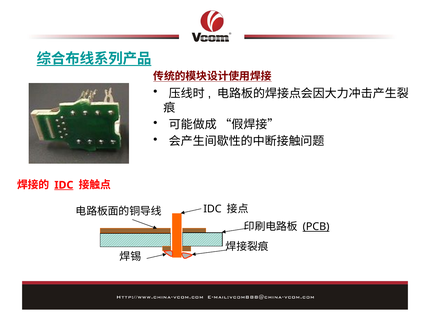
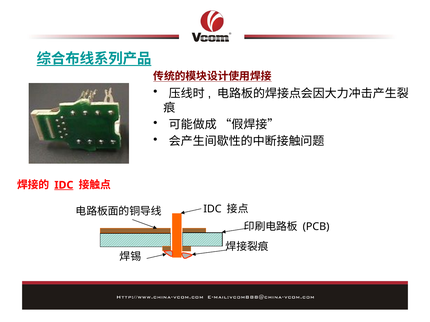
PCB underline: present -> none (316, 227)
